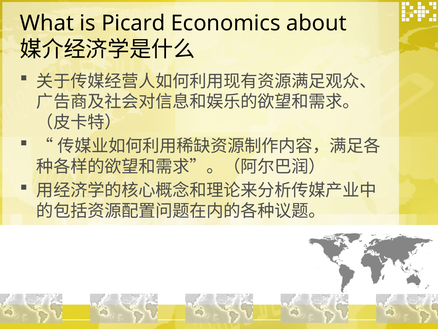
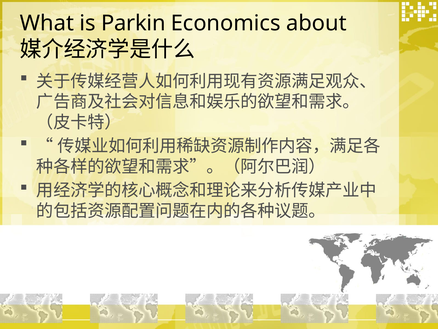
Picard: Picard -> Parkin (133, 23)
